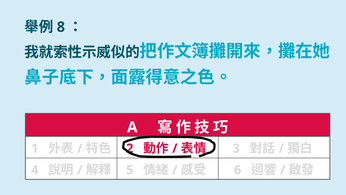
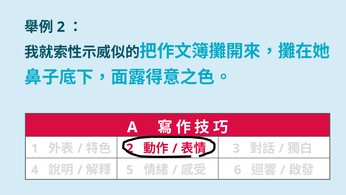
8: 8 -> 2 (61, 27)
